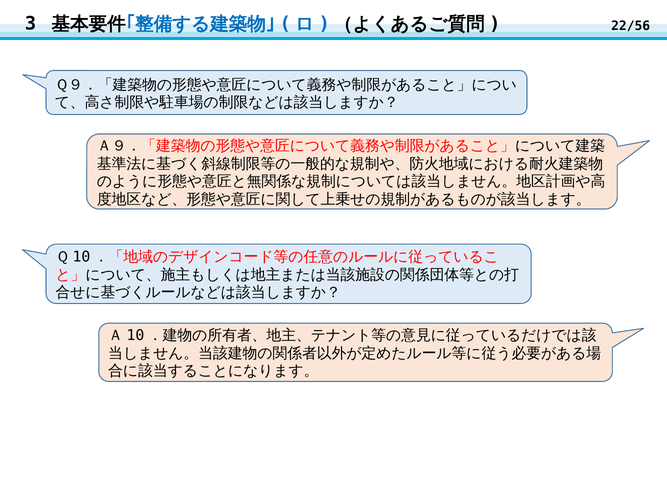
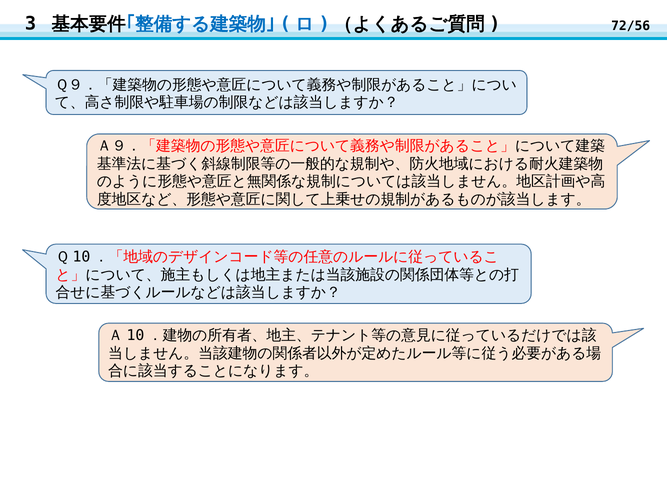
22/56: 22/56 -> 72/56 (631, 26)
